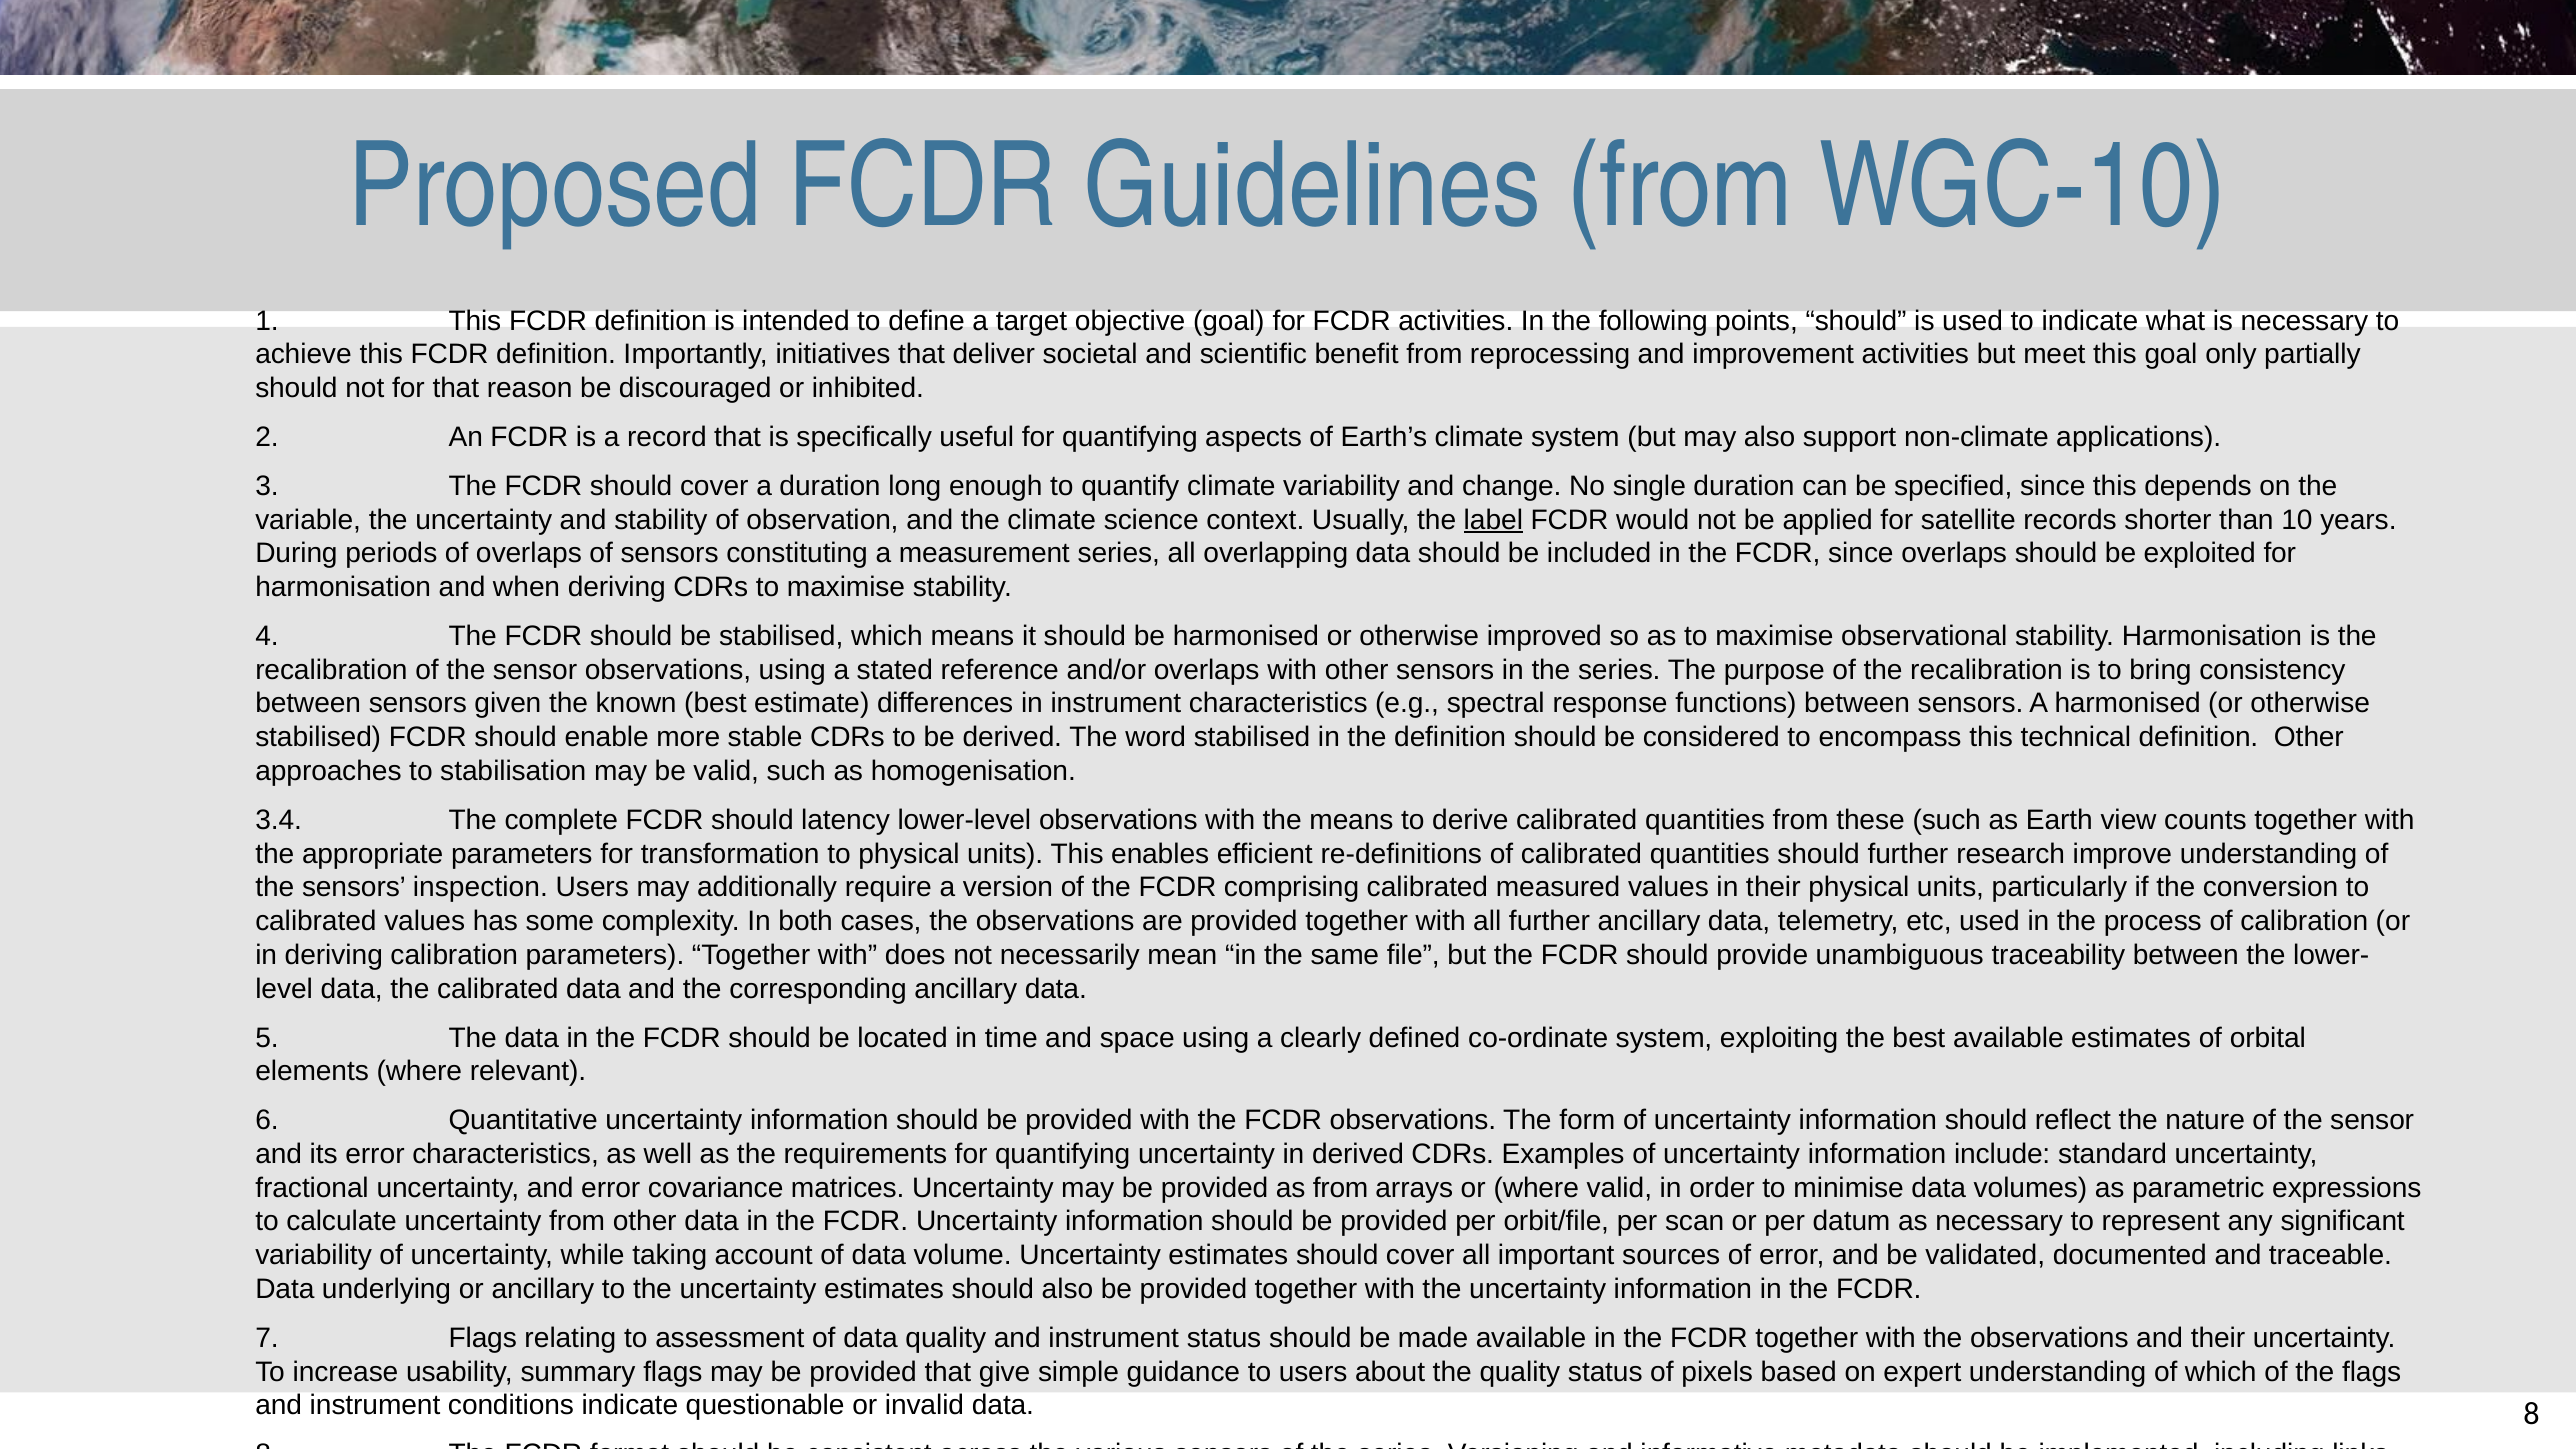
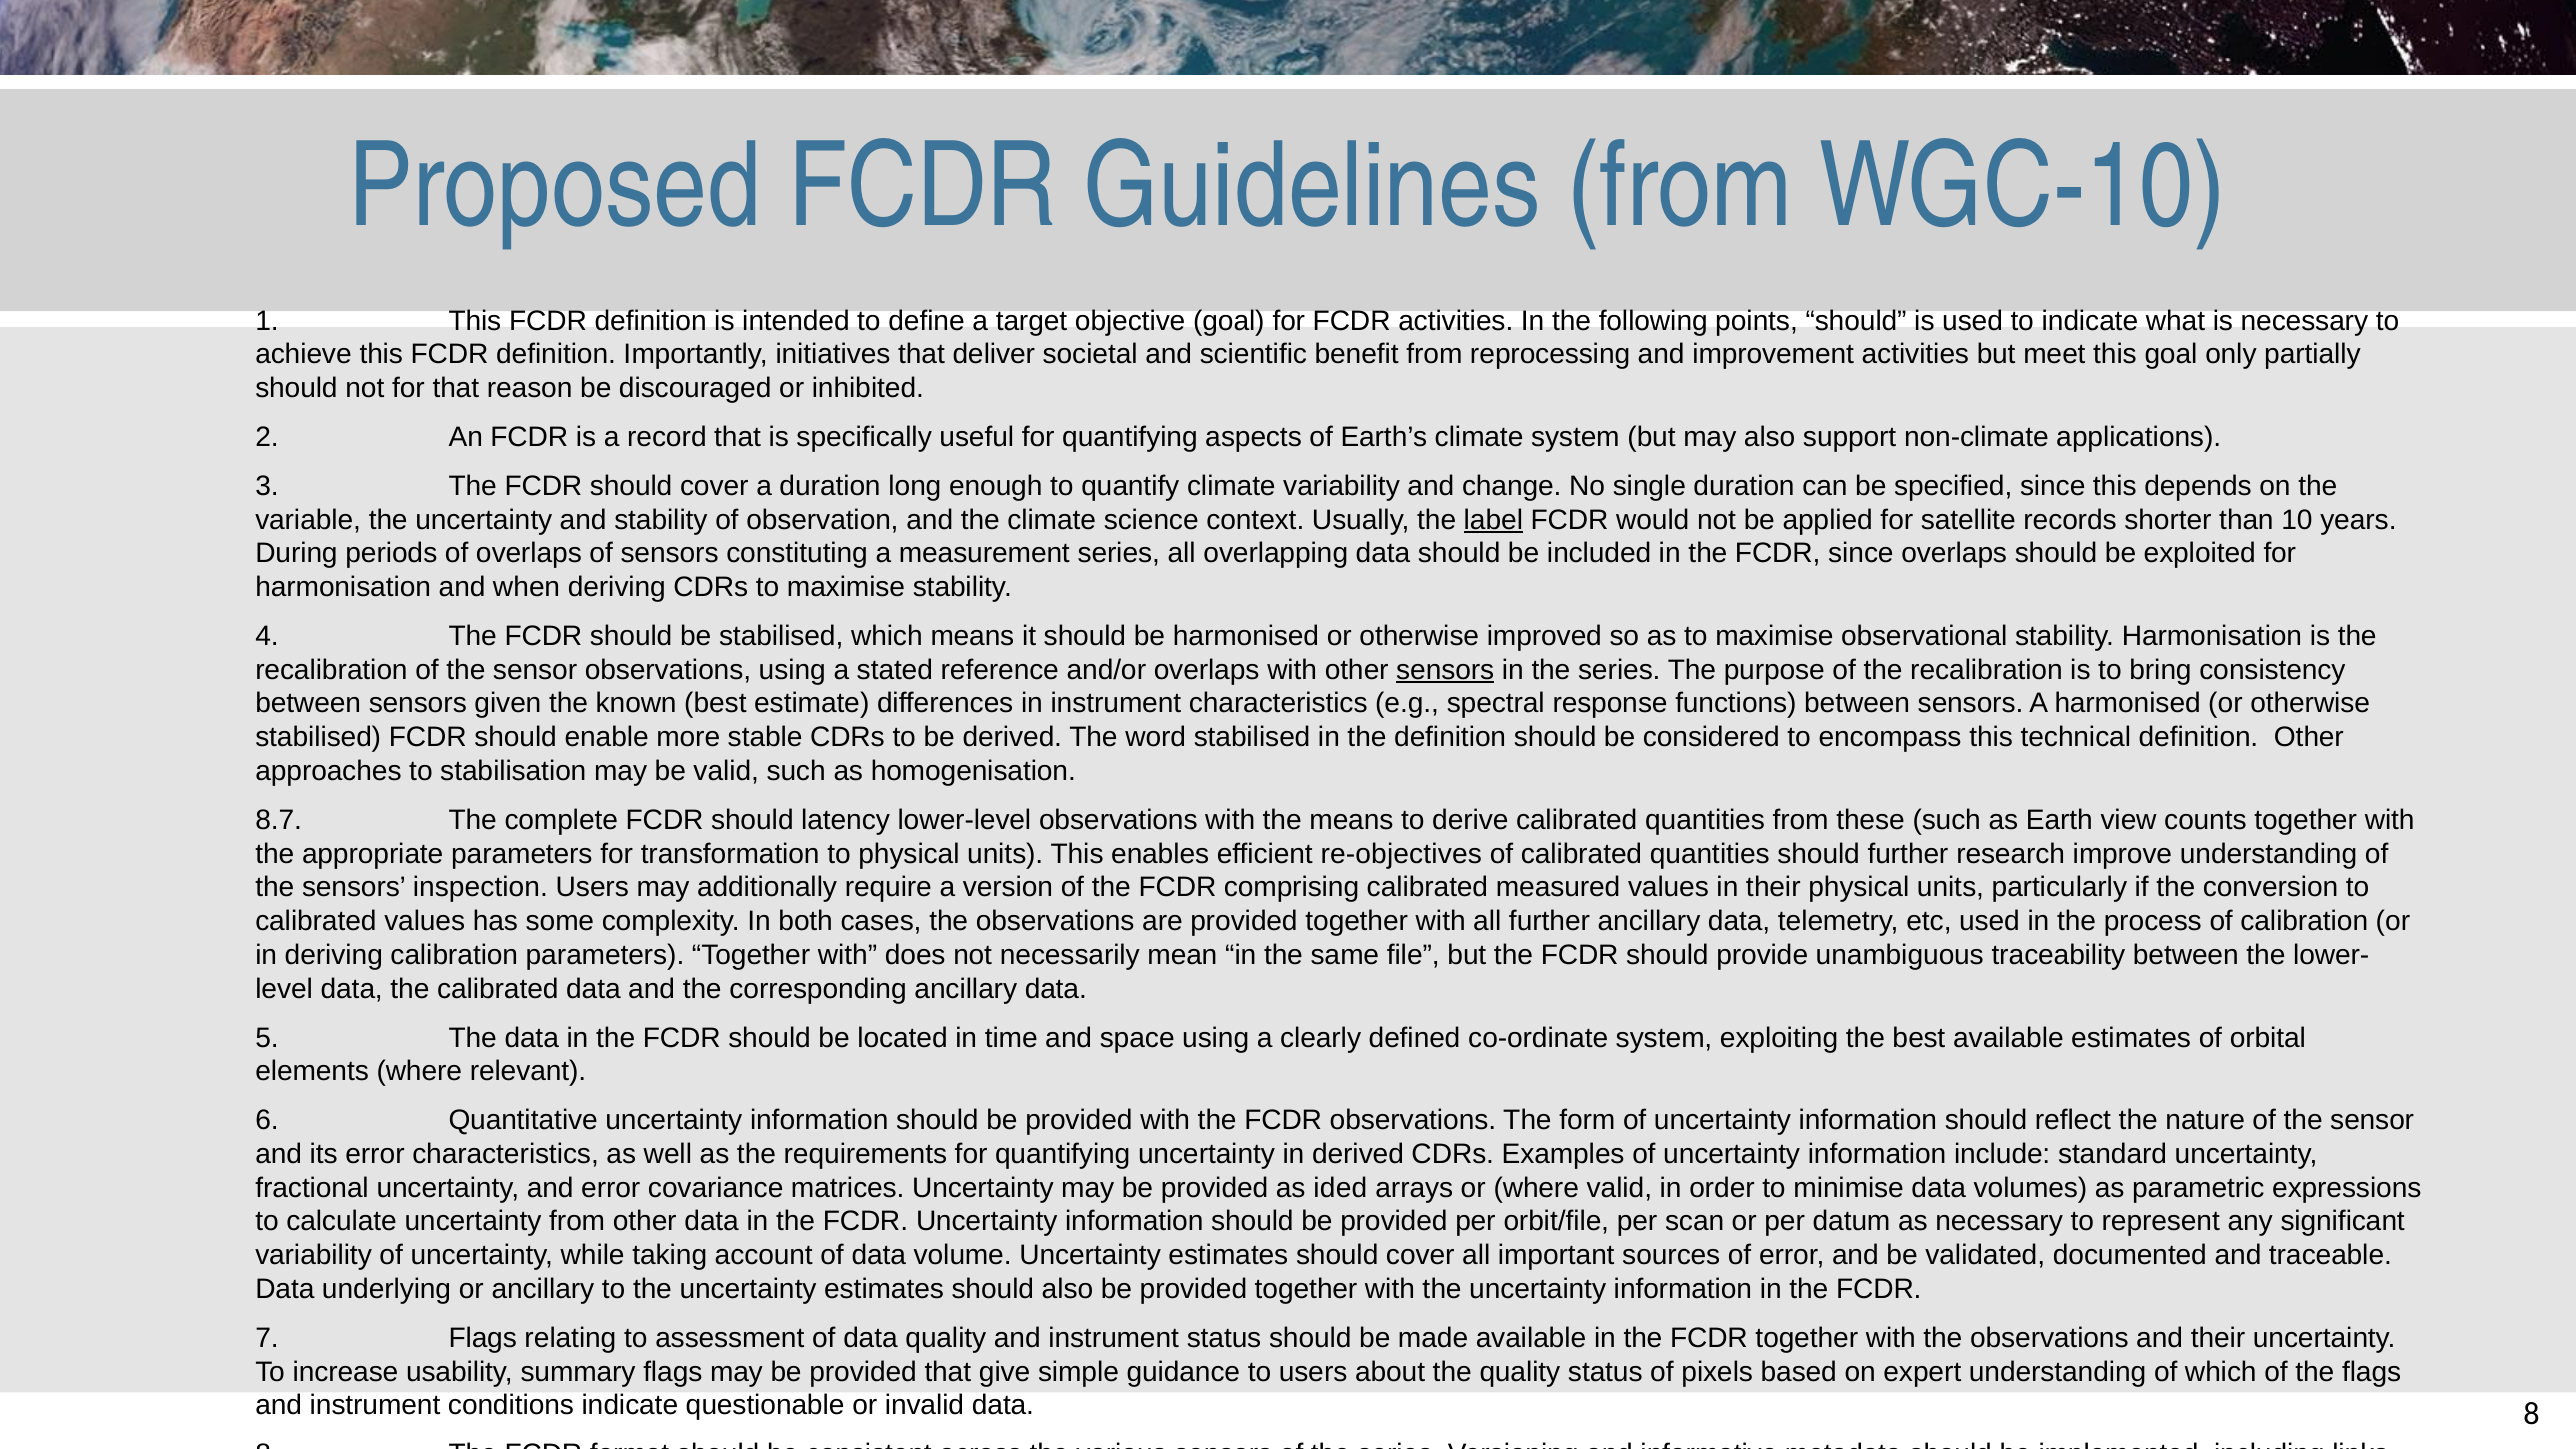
sensors underline: none -> present (1445, 670)
3.4: 3.4 -> 8.7 (279, 820)
re-definitions: re-definitions -> re-objectives (1401, 854)
as from: from -> ided (1340, 1188)
